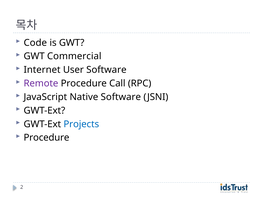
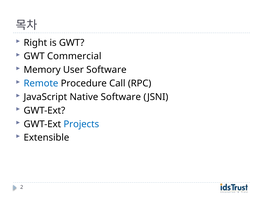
Code: Code -> Right (35, 43)
Internet: Internet -> Memory (42, 70)
Remote colour: purple -> blue (41, 83)
Procedure: Procedure -> Extensible (46, 138)
